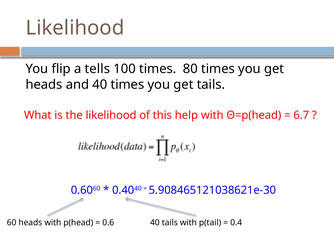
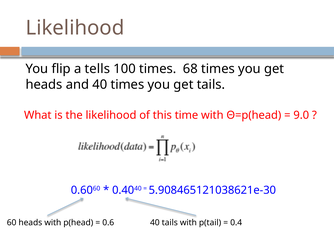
80: 80 -> 68 (190, 69)
help: help -> time (186, 115)
6.7: 6.7 -> 9.0 (301, 115)
